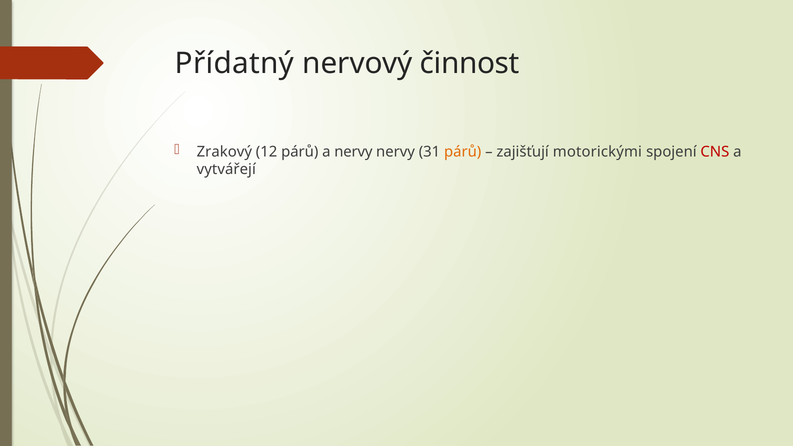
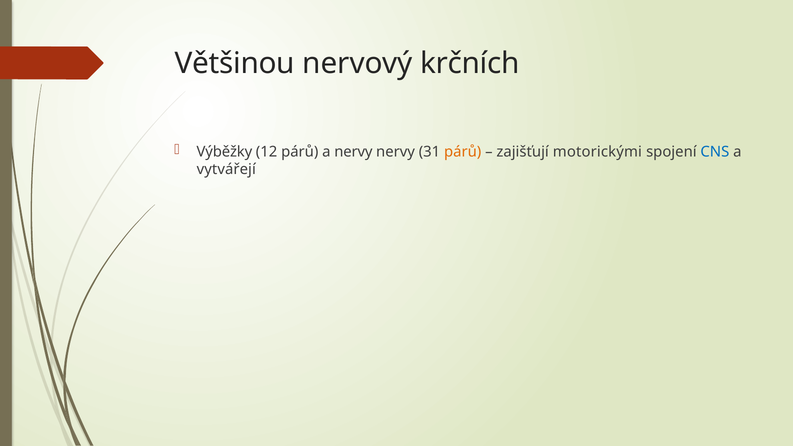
Přídatný: Přídatný -> Většinou (235, 63)
činnost: činnost -> krčních (470, 63)
Zrakový: Zrakový -> Výběžky (224, 152)
CNS colour: red -> blue (715, 152)
